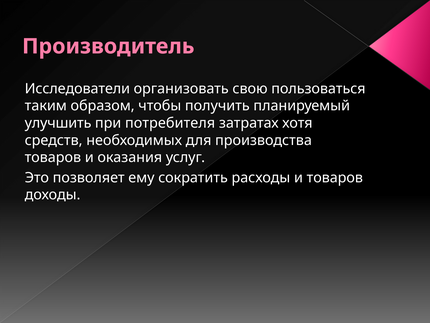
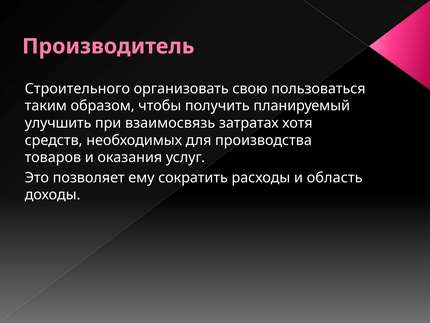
Исследователи: Исследователи -> Строительного (77, 89)
потребителя: потребителя -> взаимосвязь (170, 123)
и товаров: товаров -> область (335, 177)
